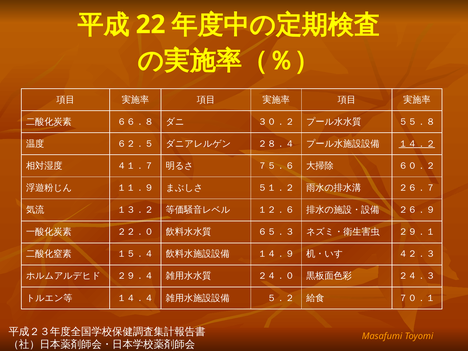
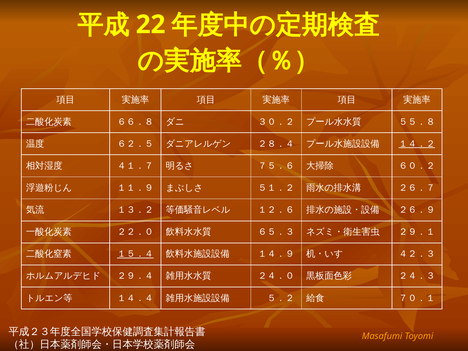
１５．４ underline: none -> present (135, 254)
